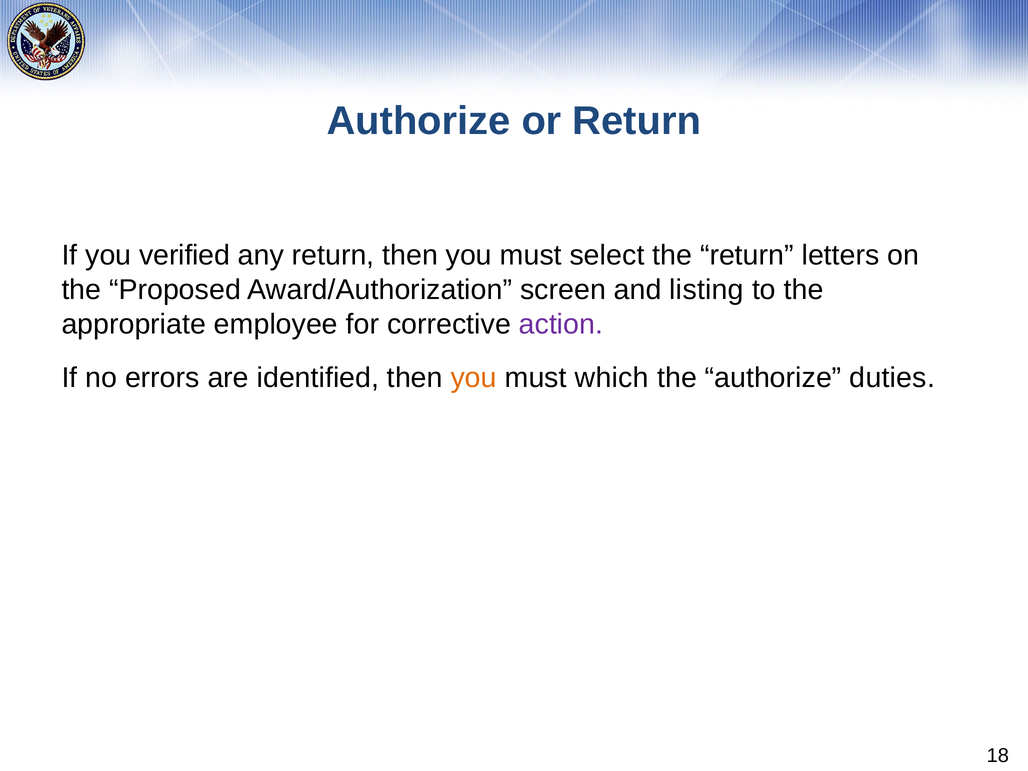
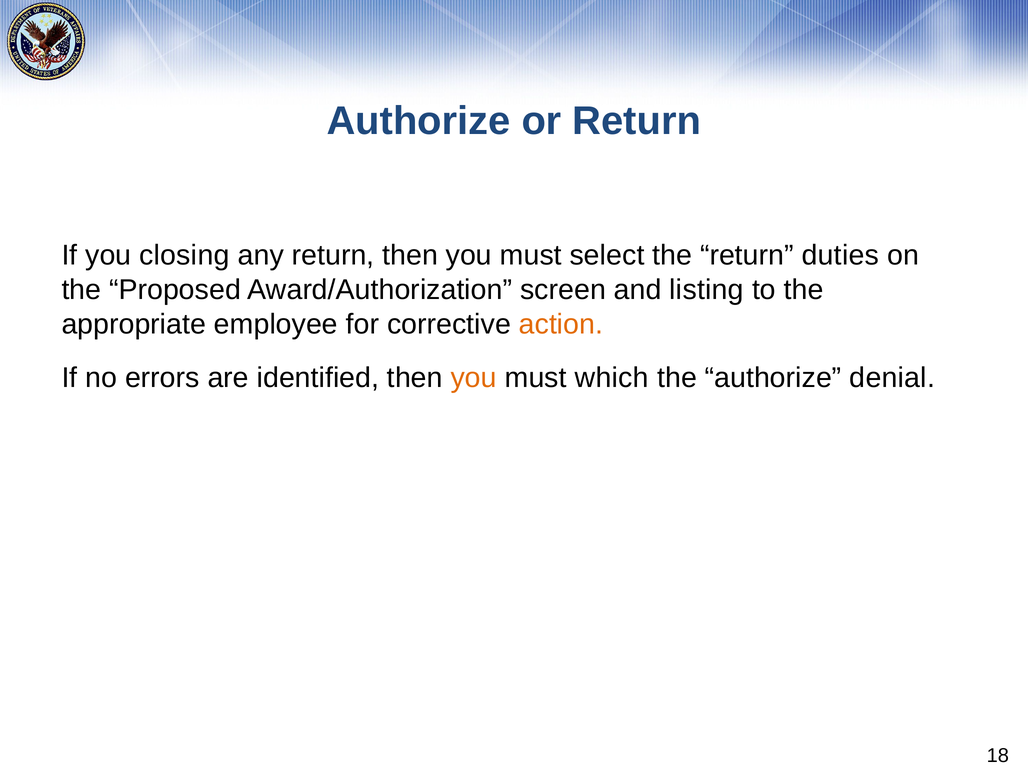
verified: verified -> closing (184, 256)
letters: letters -> duties (840, 256)
action colour: purple -> orange (561, 324)
duties: duties -> denial (892, 378)
